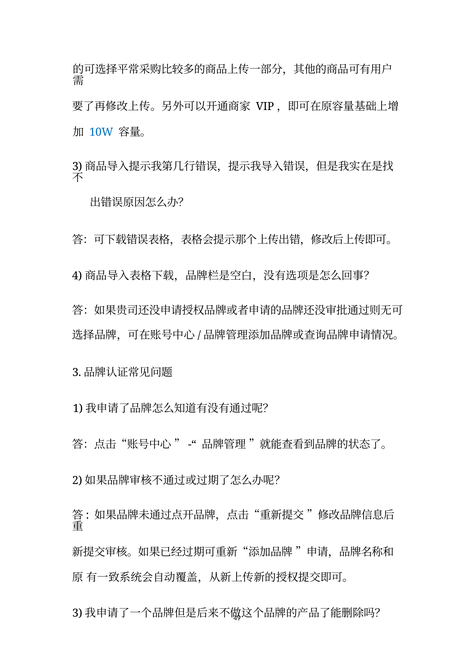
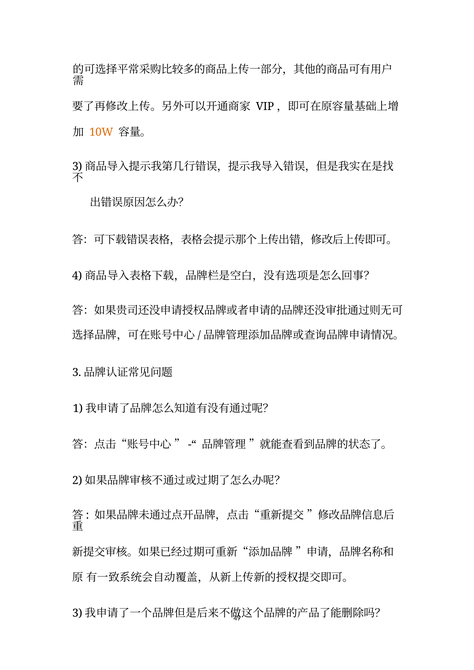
10W colour: blue -> orange (101, 132)
